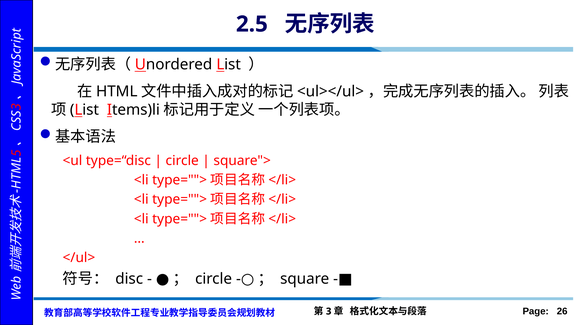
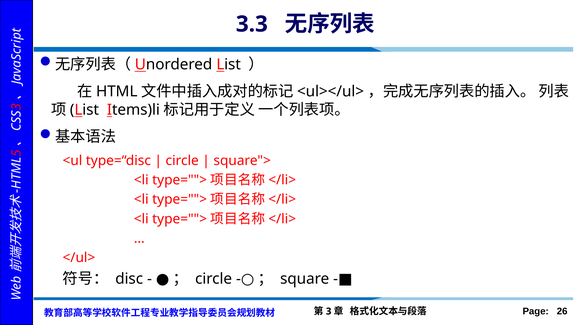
2.5: 2.5 -> 3.3 (252, 24)
